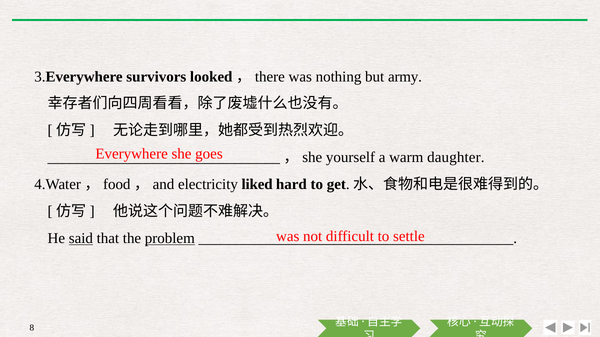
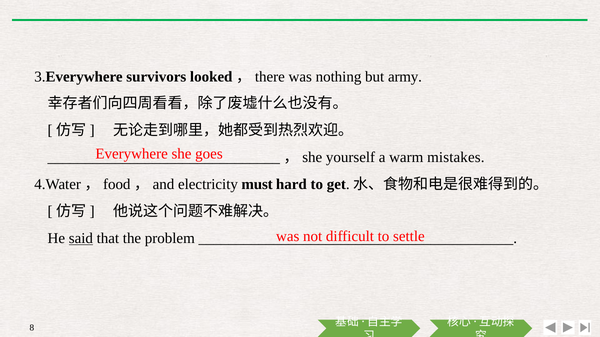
daughter: daughter -> mistakes (456, 158)
liked: liked -> must (257, 185)
problem underline: present -> none (170, 239)
